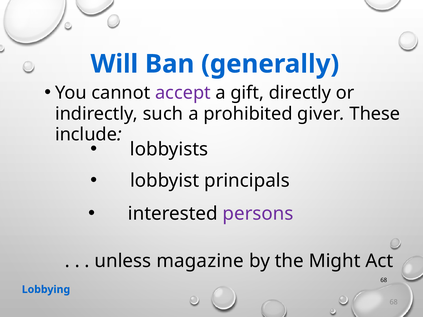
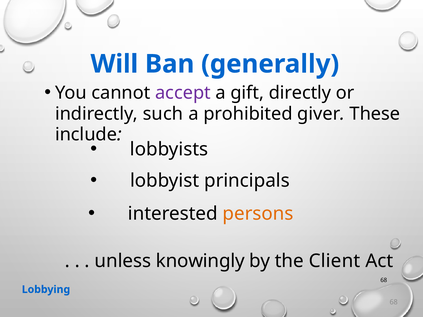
persons colour: purple -> orange (258, 214)
magazine: magazine -> knowingly (200, 261)
Might: Might -> Client (335, 261)
